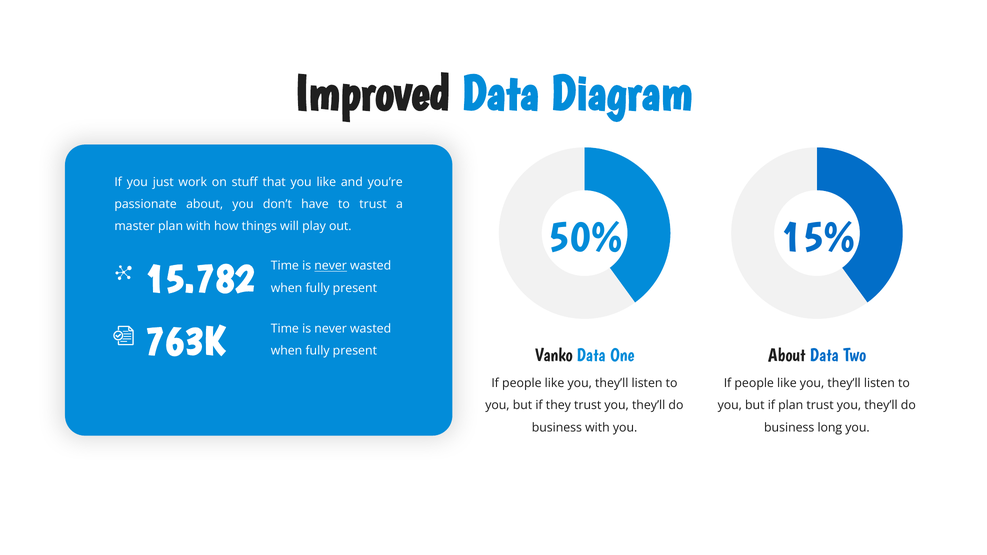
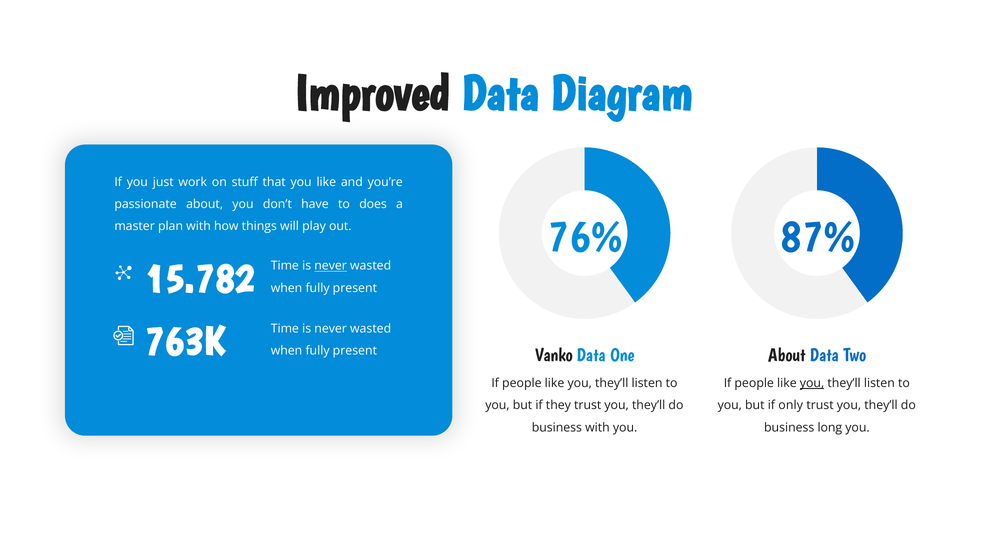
to trust: trust -> does (373, 204)
50%: 50% -> 76% (585, 236)
15%: 15% -> 87% (817, 236)
you underline: none -> present (812, 383)
if plan: plan -> only (791, 406)
